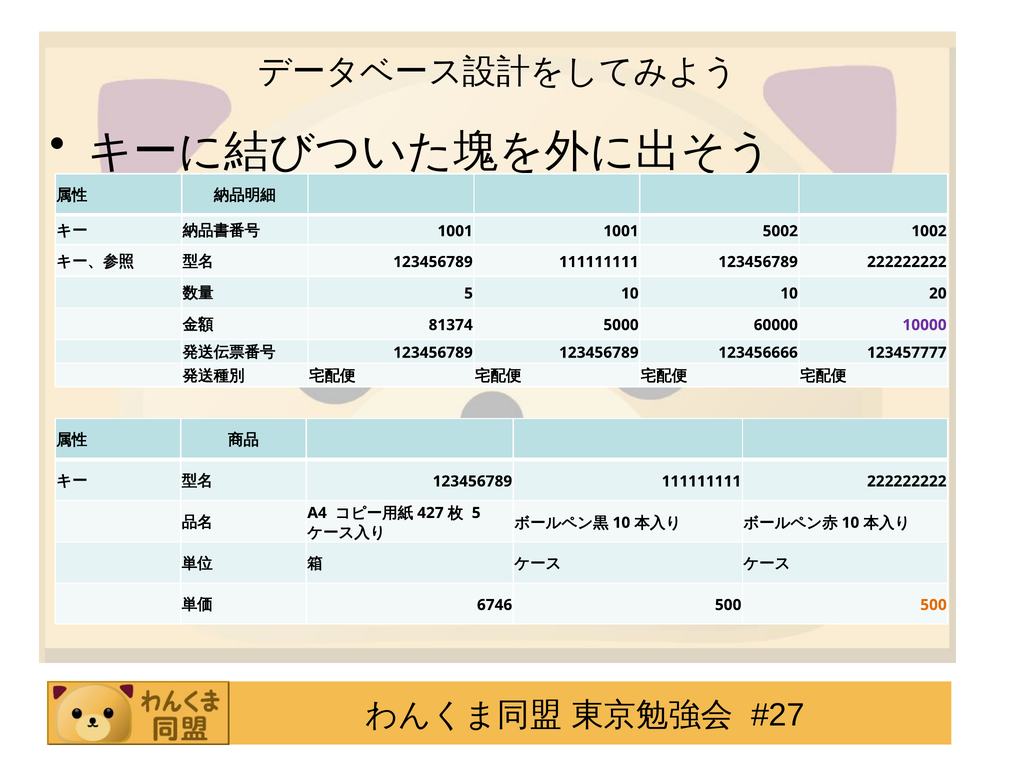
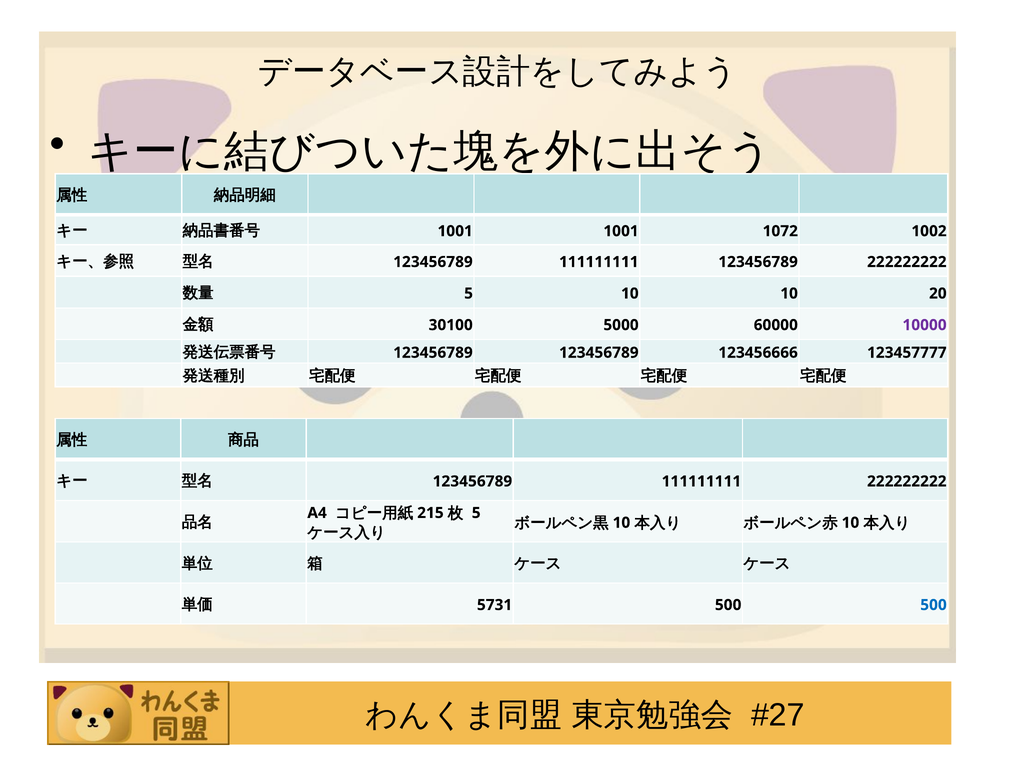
5002: 5002 -> 1072 (780, 231)
81374: 81374 -> 30100 (451, 325)
427: 427 -> 215 (430, 513)
6746: 6746 -> 5731 (495, 605)
500 colour: orange -> blue (934, 605)
